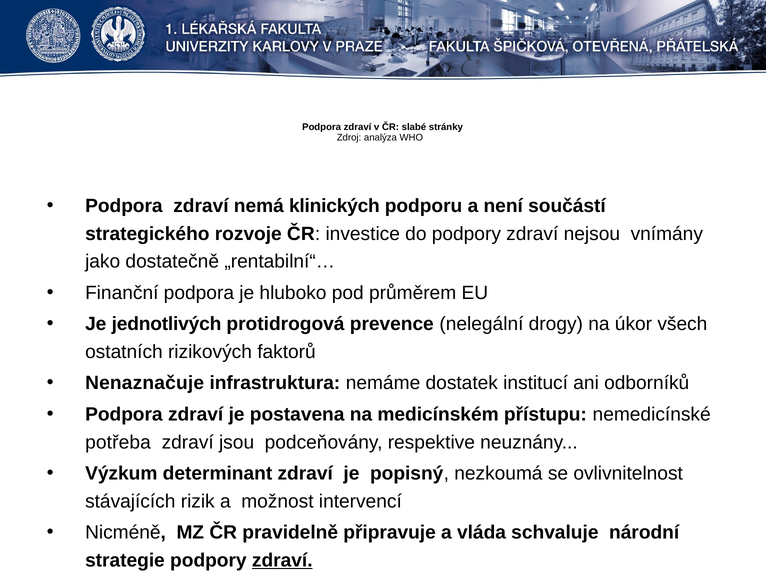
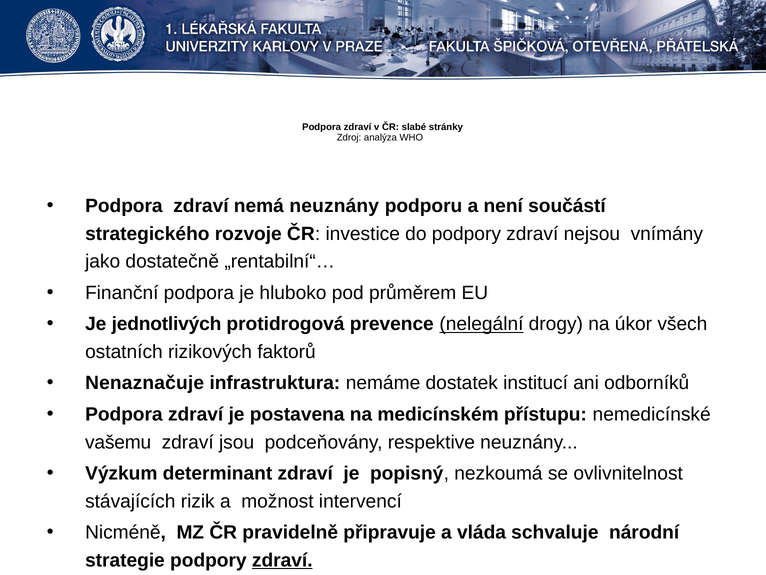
nemá klinických: klinických -> neuznány (334, 206)
nelegální underline: none -> present (481, 324)
potřeba: potřeba -> vašemu (118, 442)
